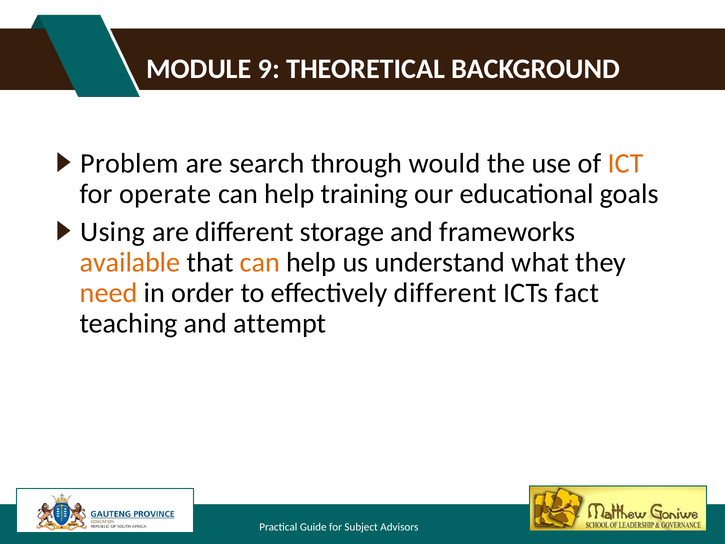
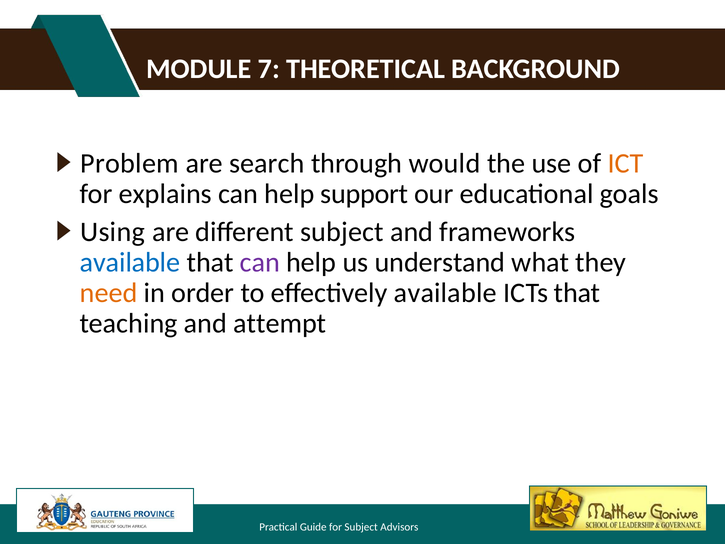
9: 9 -> 7 (269, 69)
operate: operate -> explains (165, 194)
training: training -> support (364, 194)
different storage: storage -> subject (342, 232)
available colour: orange -> blue (130, 262)
can colour: orange -> purple (260, 262)
effectively different: different -> available (445, 293)
ICTs fact: fact -> that (577, 293)
